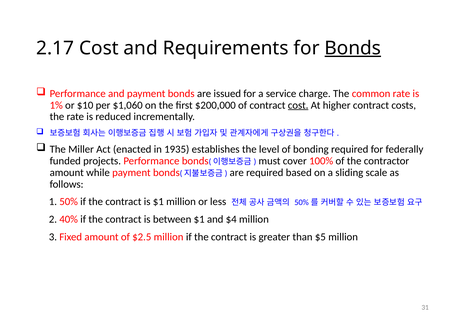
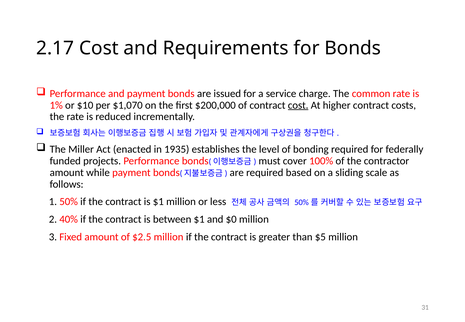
Bonds underline: present -> none (353, 48)
$1,060: $1,060 -> $1,070 (128, 105)
$4: $4 -> $0 (231, 219)
